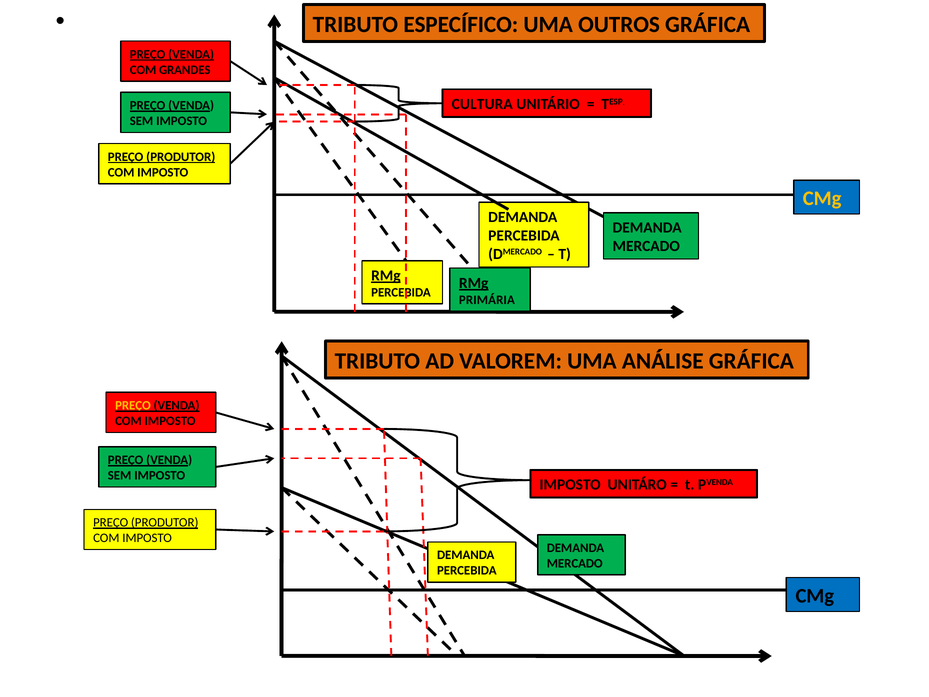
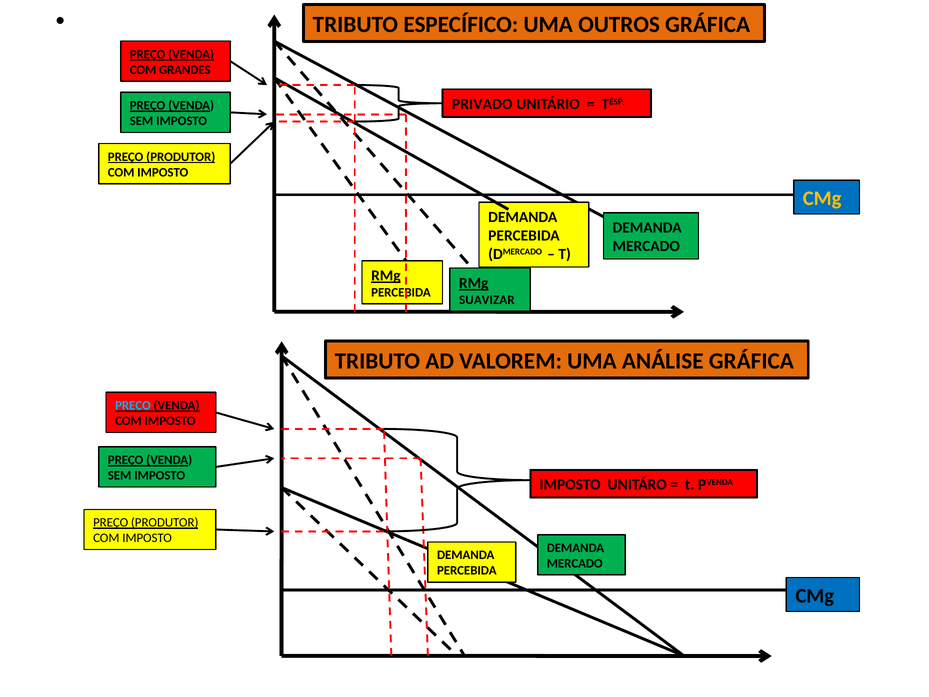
CULTURA: CULTURA -> PRIVADO (482, 104)
PRIMÁRIA: PRIMÁRIA -> SUAVIZAR (487, 300)
PREÇO colour: yellow -> light blue (133, 405)
